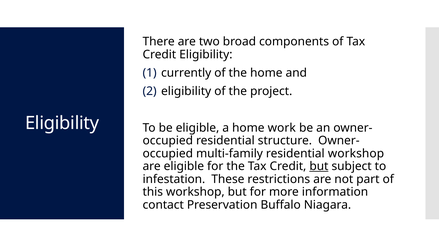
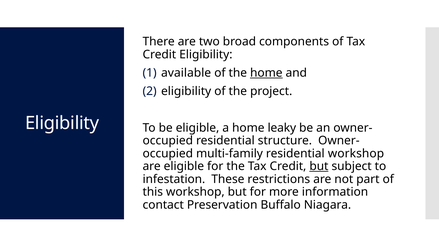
currently: currently -> available (186, 73)
home underline: none -> present (266, 73)
work: work -> leaky (282, 128)
